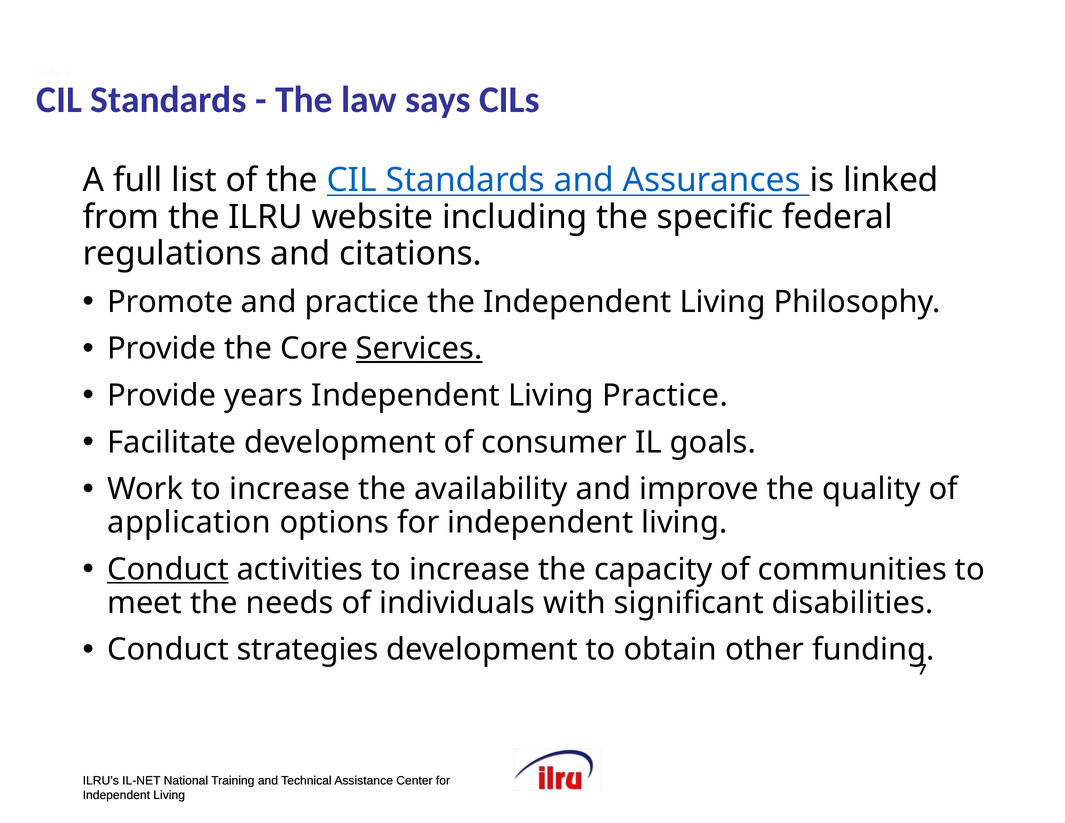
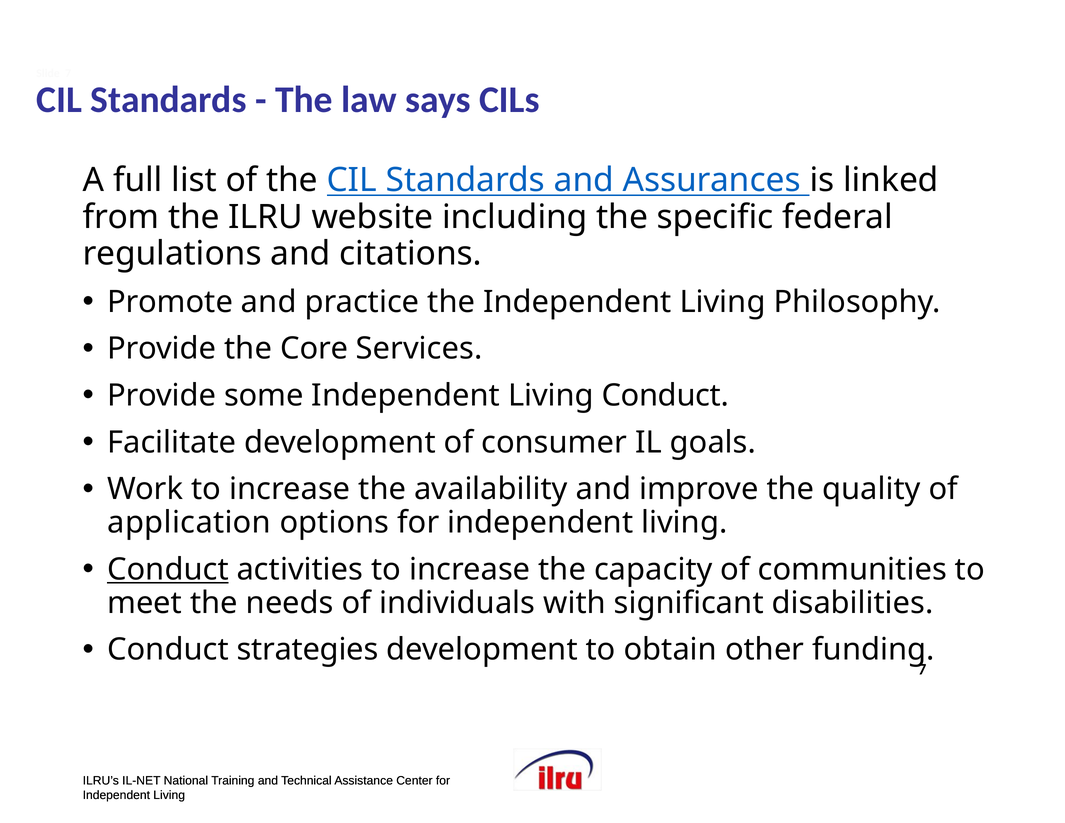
Services underline: present -> none (419, 349)
years: years -> some (264, 395)
Living Practice: Practice -> Conduct (665, 395)
